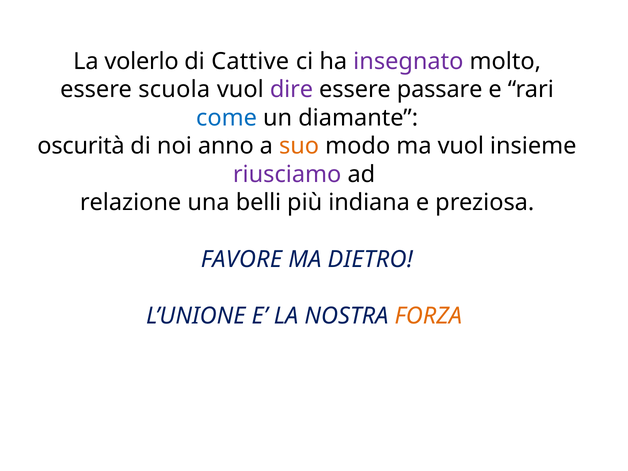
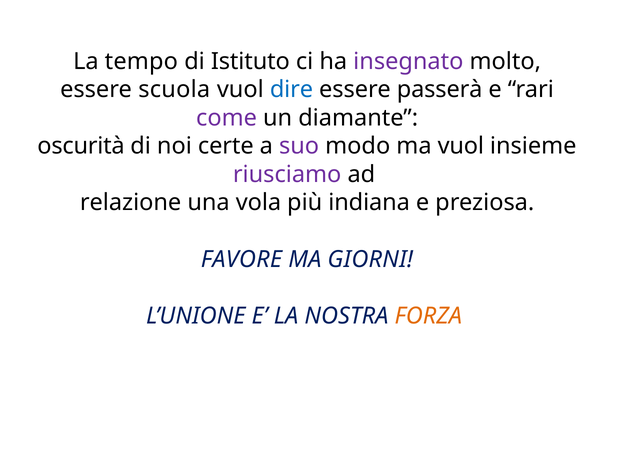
volerlo: volerlo -> tempo (141, 61)
Cattive: Cattive -> Istituto (250, 61)
dire colour: purple -> blue (291, 90)
passare: passare -> passerà (440, 90)
come colour: blue -> purple (227, 118)
anno: anno -> certe (226, 146)
suo colour: orange -> purple (299, 146)
belli: belli -> vola (258, 203)
DIETRO: DIETRO -> GIORNI (370, 259)
